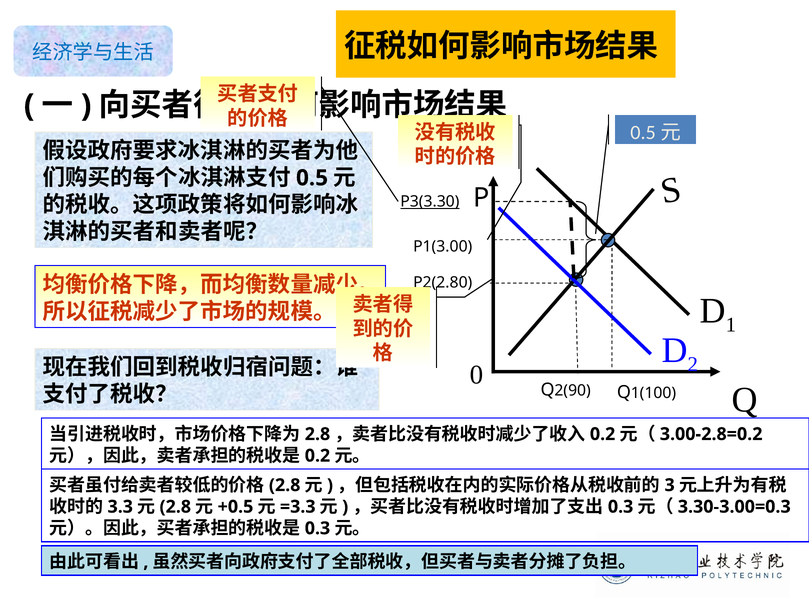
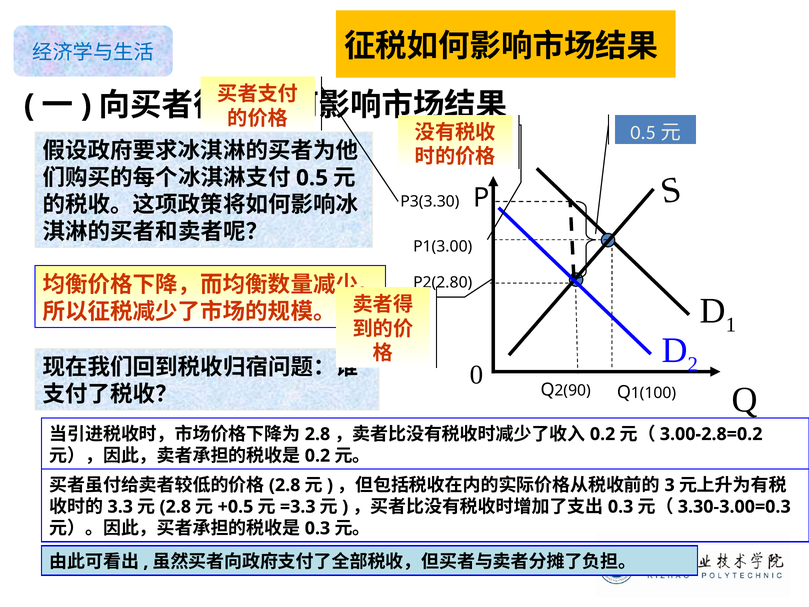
P3(3.30 underline: present -> none (430, 202)
